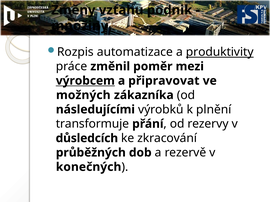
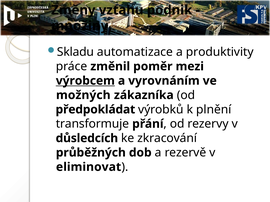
Rozpis: Rozpis -> Skladu (75, 52)
produktivity underline: present -> none (220, 52)
připravovat: připravovat -> vyrovnáním (164, 81)
následujícími: následujícími -> předpokládat (95, 110)
konečných: konečných -> eliminovat (89, 167)
